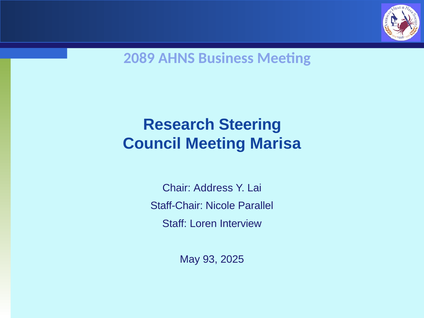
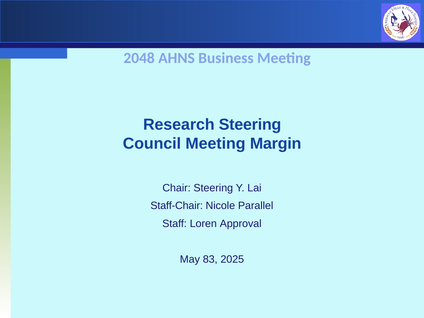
2089: 2089 -> 2048 (139, 58)
Marisa: Marisa -> Margin (276, 144)
Chair Address: Address -> Steering (213, 188)
Interview: Interview -> Approval (241, 224)
93: 93 -> 83 (210, 259)
